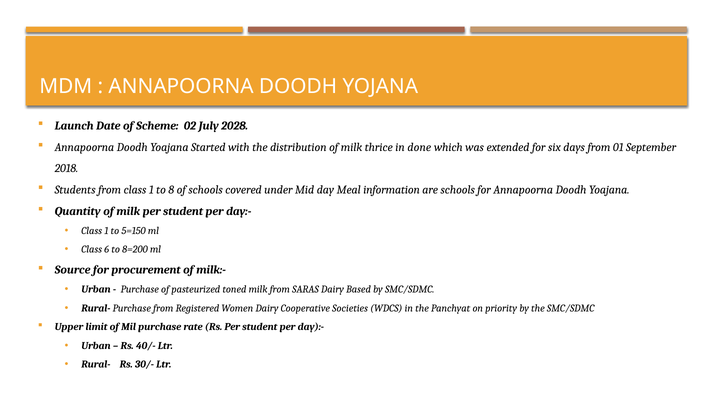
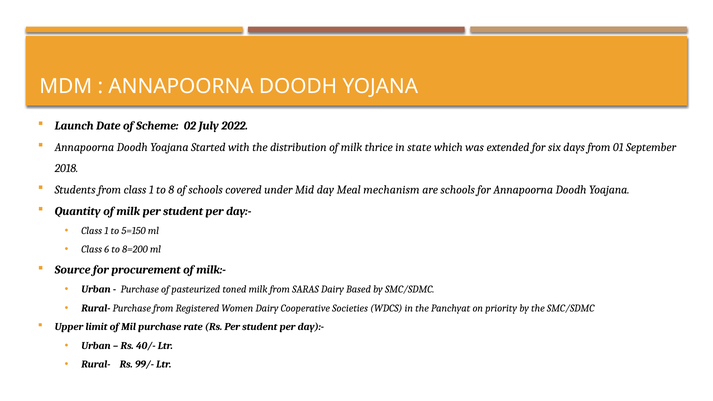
2028: 2028 -> 2022 (235, 126)
done: done -> state (419, 147)
information: information -> mechanism (391, 190)
30/-: 30/- -> 99/- (145, 364)
